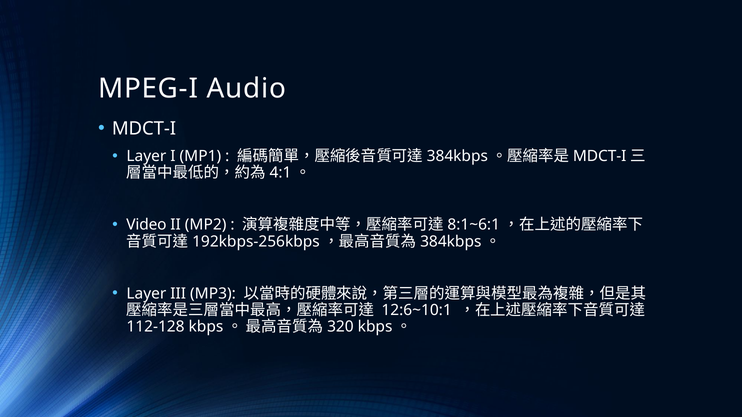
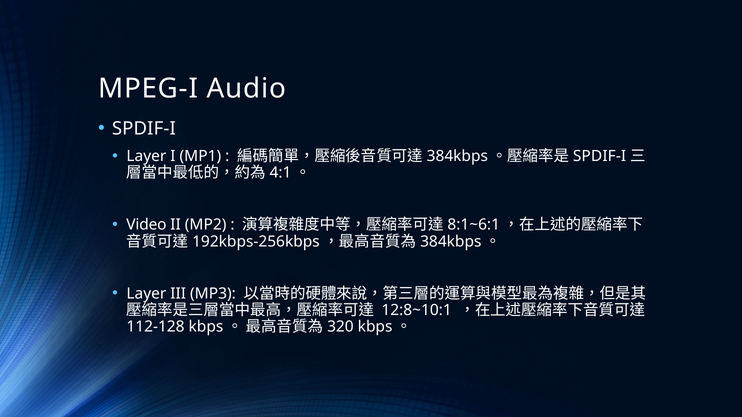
MDCT-I: MDCT-I -> SPDIF-I (144, 129)
MDCT-I: MDCT-I -> SPDIF-I (600, 156)
12:6~10:1: 12:6~10:1 -> 12:8~10:1 (417, 310)
